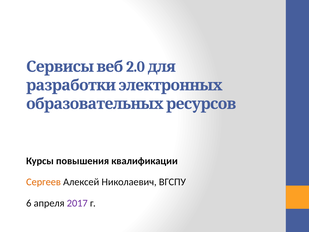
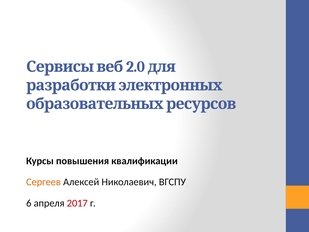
2017 colour: purple -> red (77, 203)
